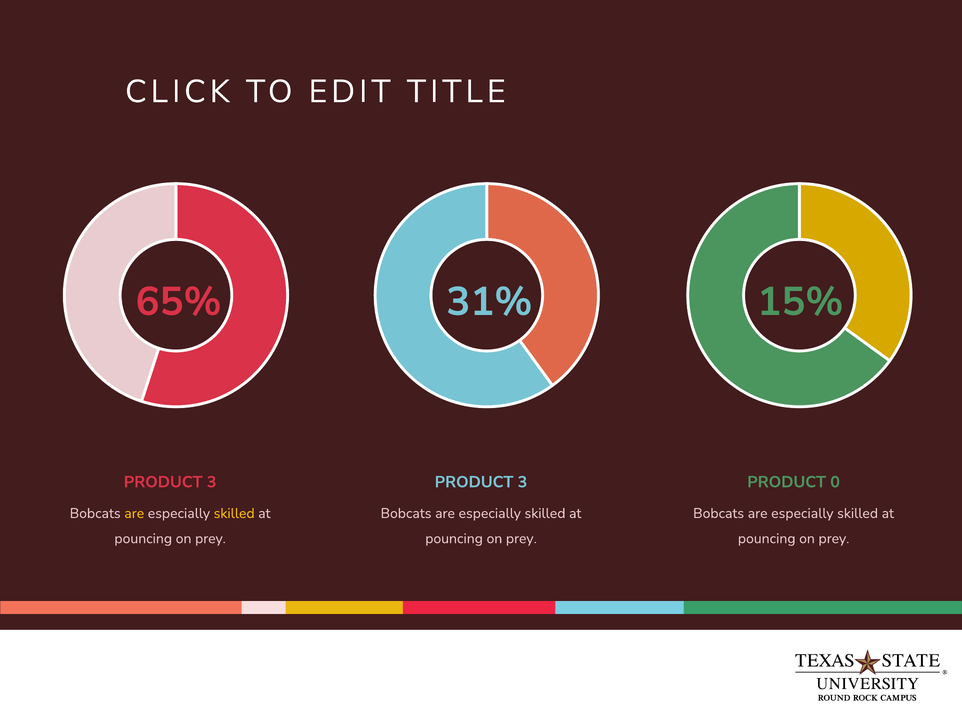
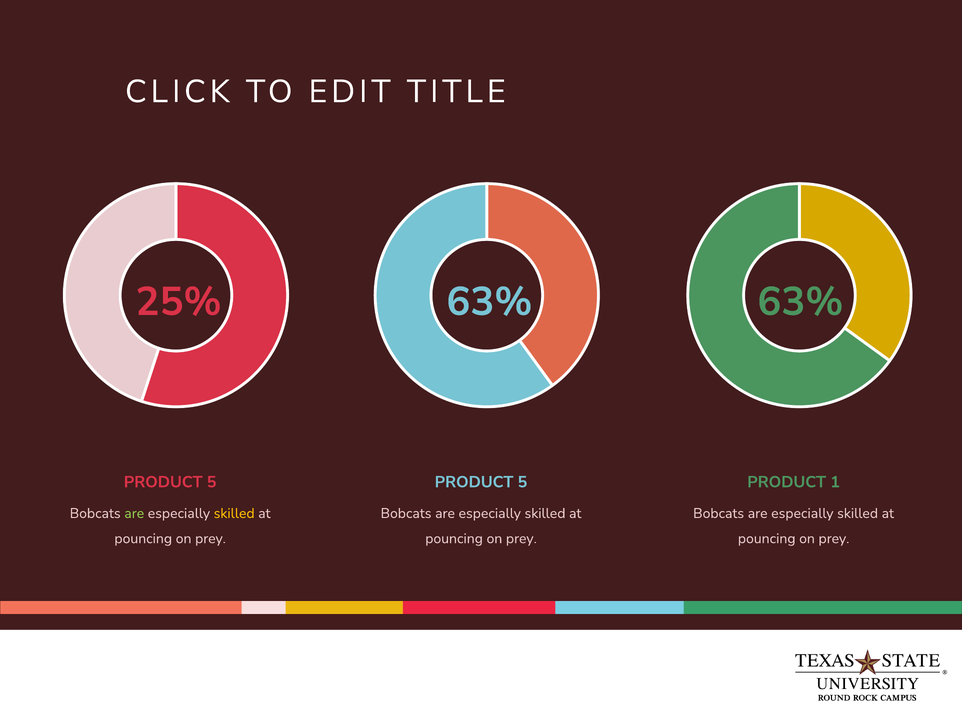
65%: 65% -> 25% (178, 302)
31%: 31% -> 63% (489, 302)
15%: 15% -> 63% (800, 302)
3: 3 -> 5 (212, 482)
3: 3 -> 5 (522, 482)
0: 0 -> 1 (835, 482)
are colour: yellow -> light green (134, 514)
